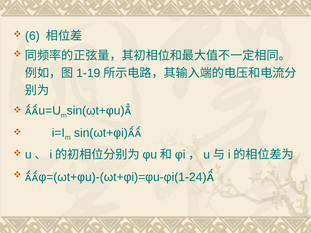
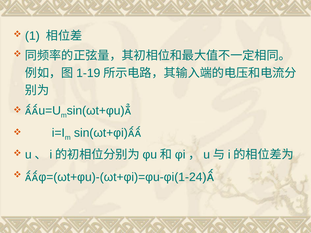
6: 6 -> 1 (32, 36)
